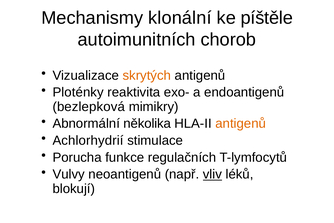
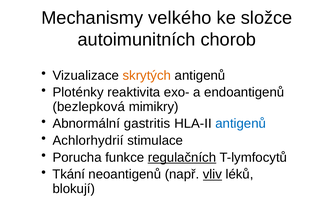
klonální: klonální -> velkého (180, 18)
píštěle: píštěle -> složce (267, 18)
několika: několika -> gastritis (147, 123)
antigenů colour: orange -> blue (241, 123)
regulačních underline: none -> present (182, 157)
Vulvy: Vulvy -> Tkání (69, 174)
